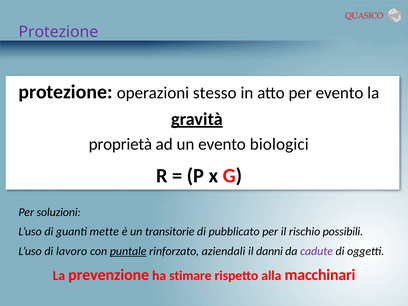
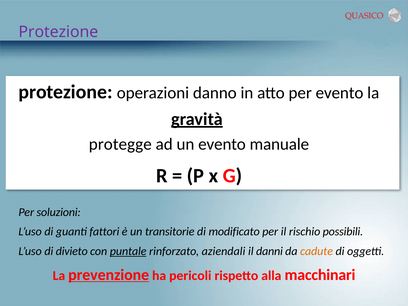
stesso: stesso -> danno (215, 93)
proprietà: proprietà -> protegge (120, 144)
biologici: biologici -> manuale (279, 144)
mette: mette -> fattori (104, 232)
pubblicato: pubblicato -> modificato (234, 232)
lavoro: lavoro -> divieto (72, 251)
cadute colour: purple -> orange (317, 251)
prevenzione underline: none -> present (109, 275)
stimare: stimare -> pericoli (190, 276)
